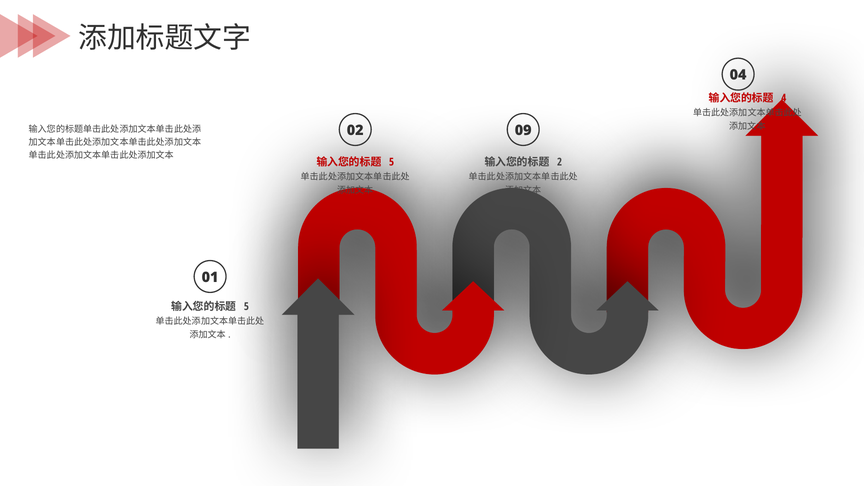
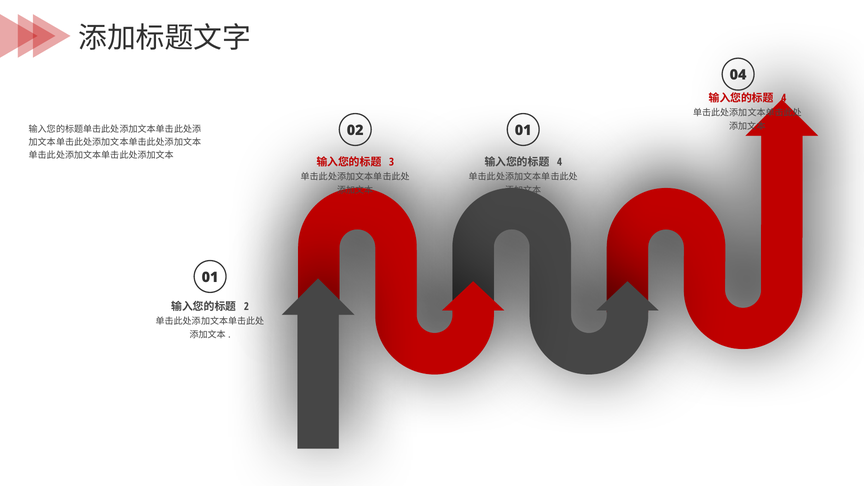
02 09: 09 -> 01 (523, 130)
5: 5 -> 3 (392, 162)
2: 2 -> 4 (560, 162)
5: 5 -> 2 (246, 307)
